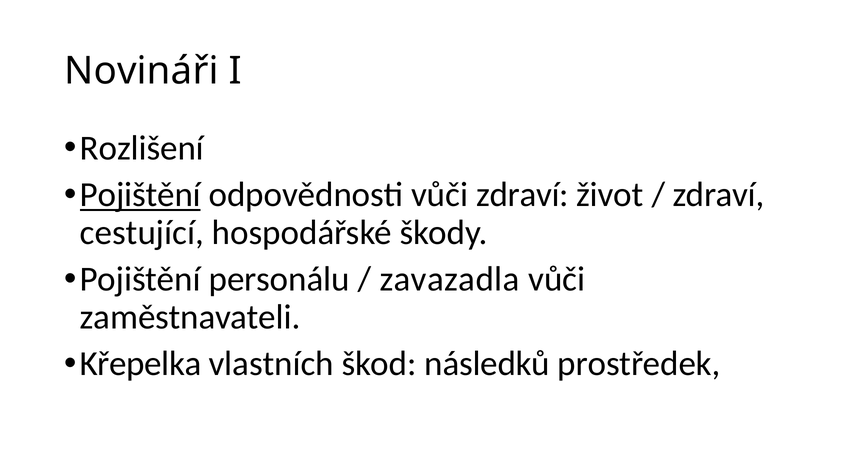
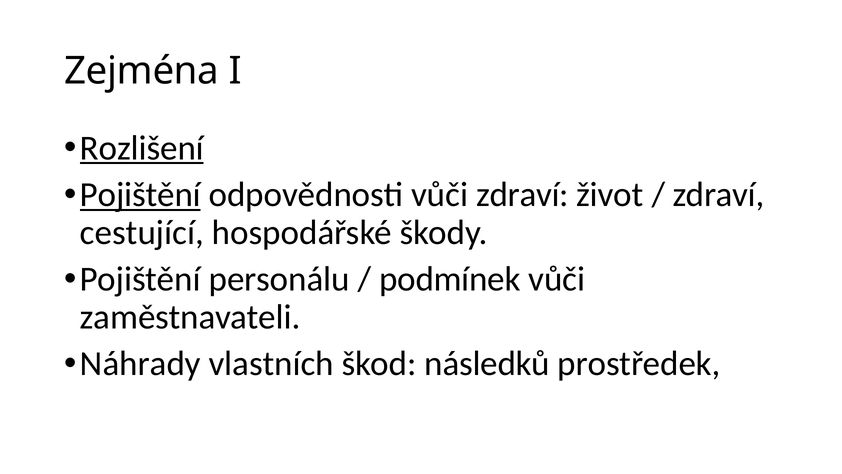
Novináři: Novináři -> Zejména (142, 71)
Rozlišení underline: none -> present (142, 148)
zavazadla: zavazadla -> podmínek (450, 279)
Křepelka: Křepelka -> Náhrady (140, 364)
